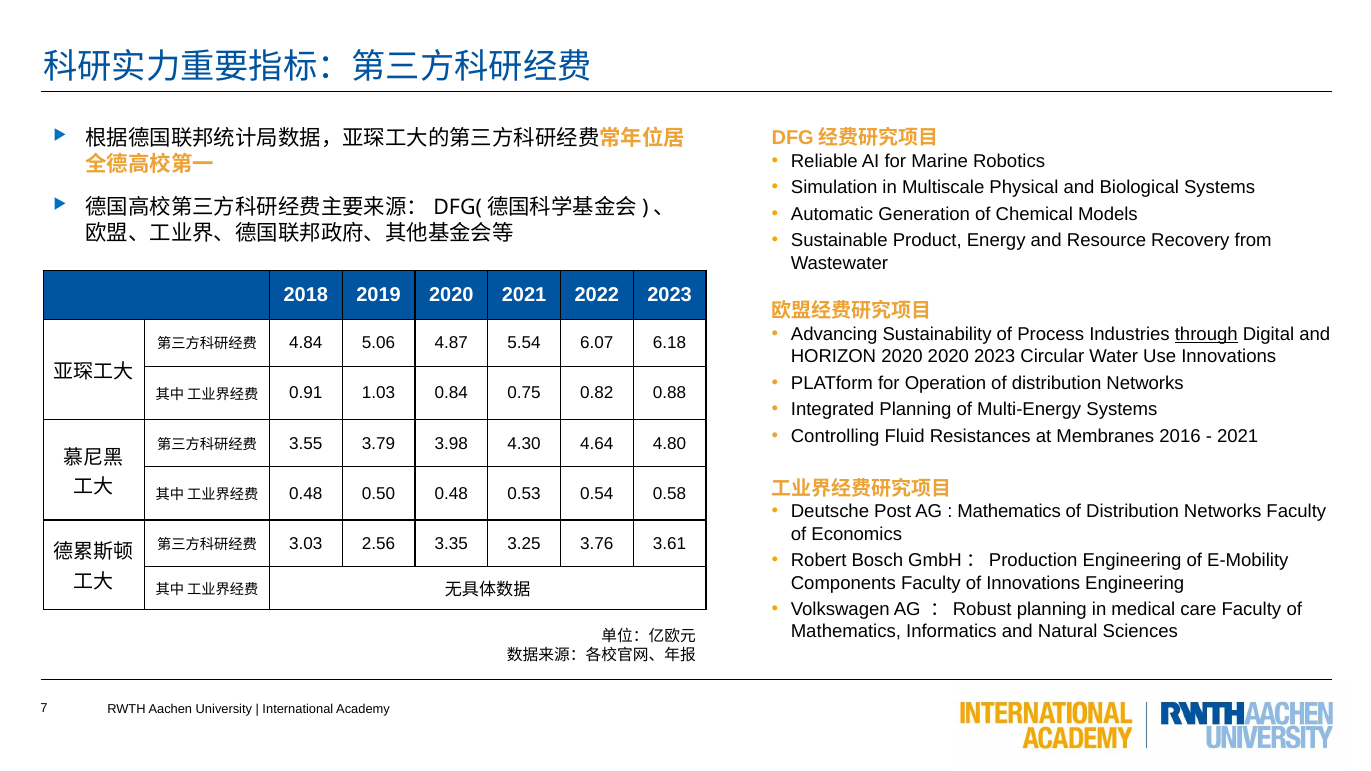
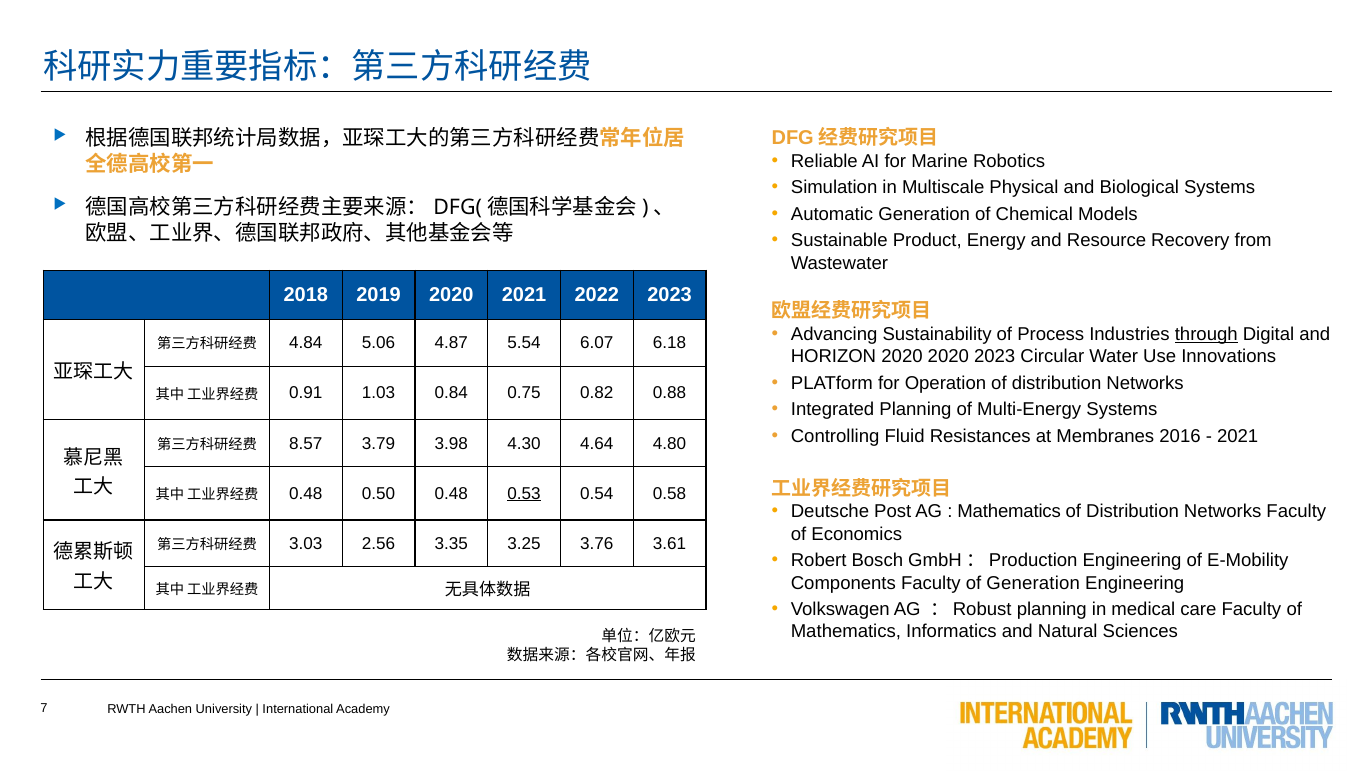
3.55: 3.55 -> 8.57 (306, 444)
0.53 underline: none -> present (524, 494)
of Innovations: Innovations -> Generation (1033, 583)
